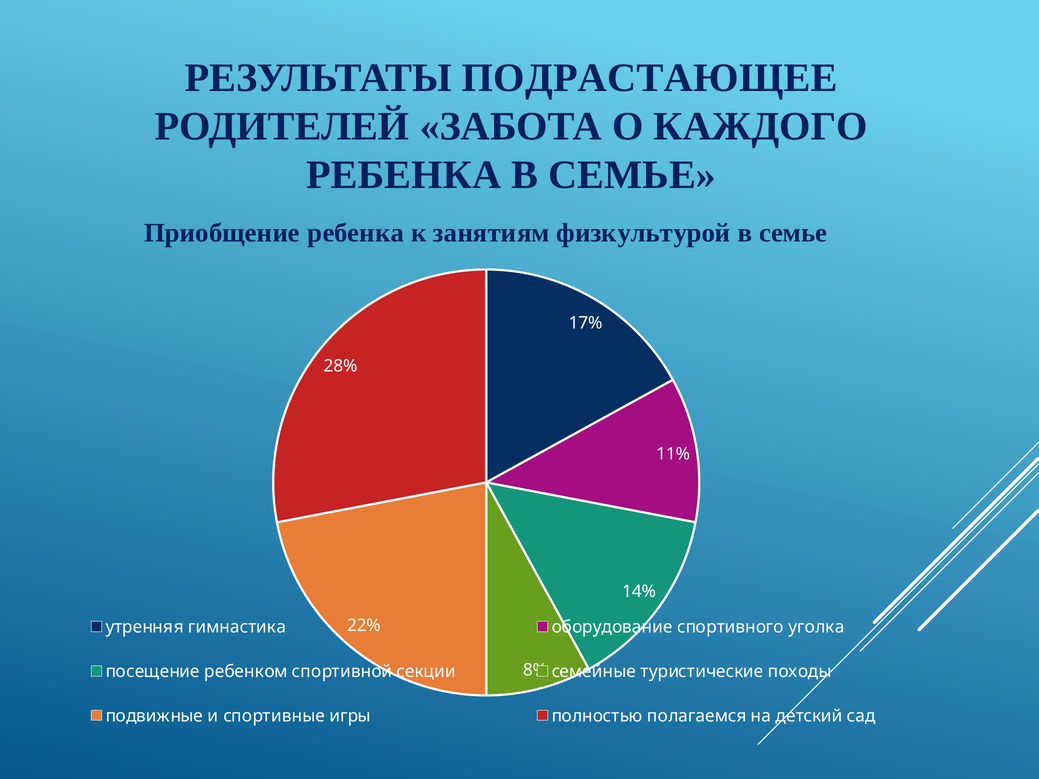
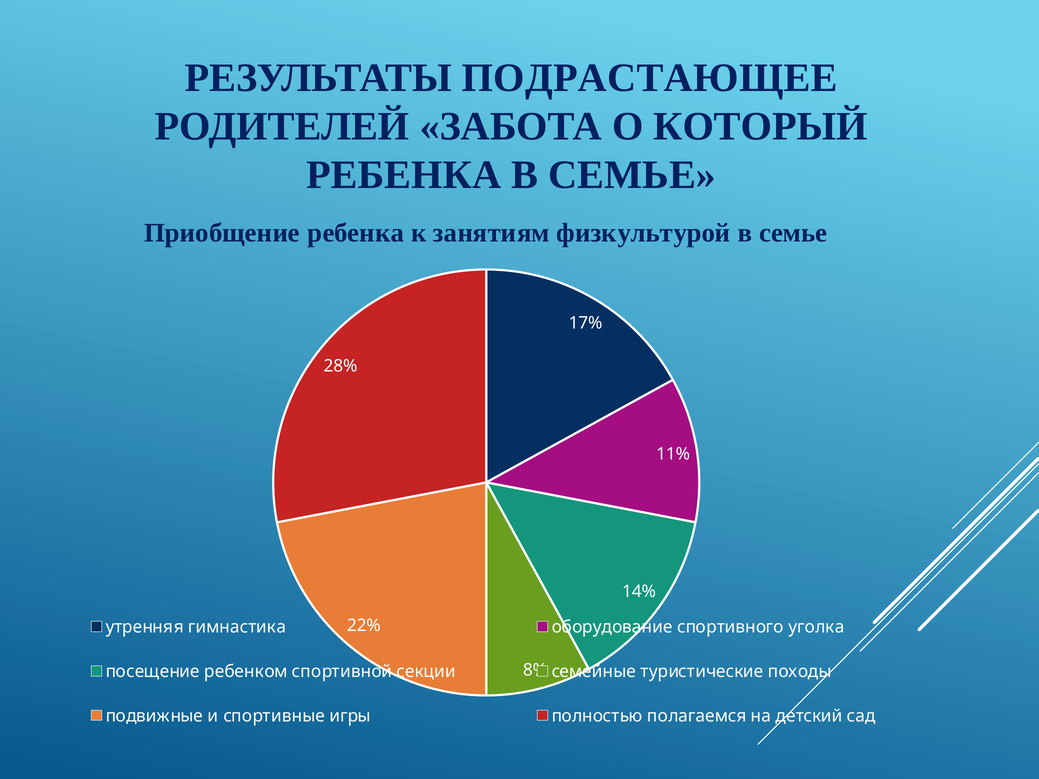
КАЖДОГО: КАЖДОГО -> КОТОРЫЙ (761, 127)
